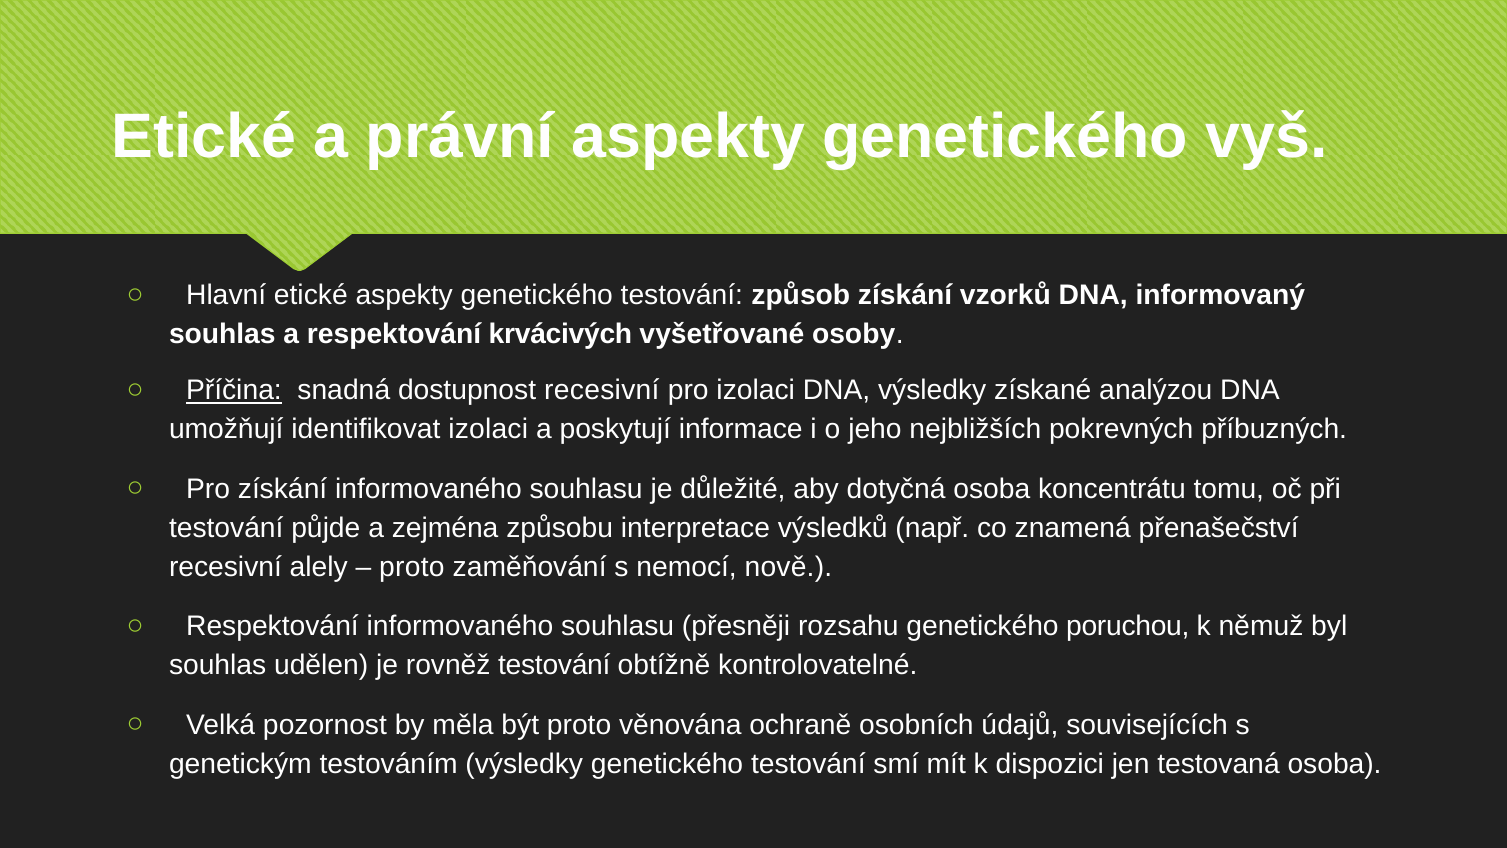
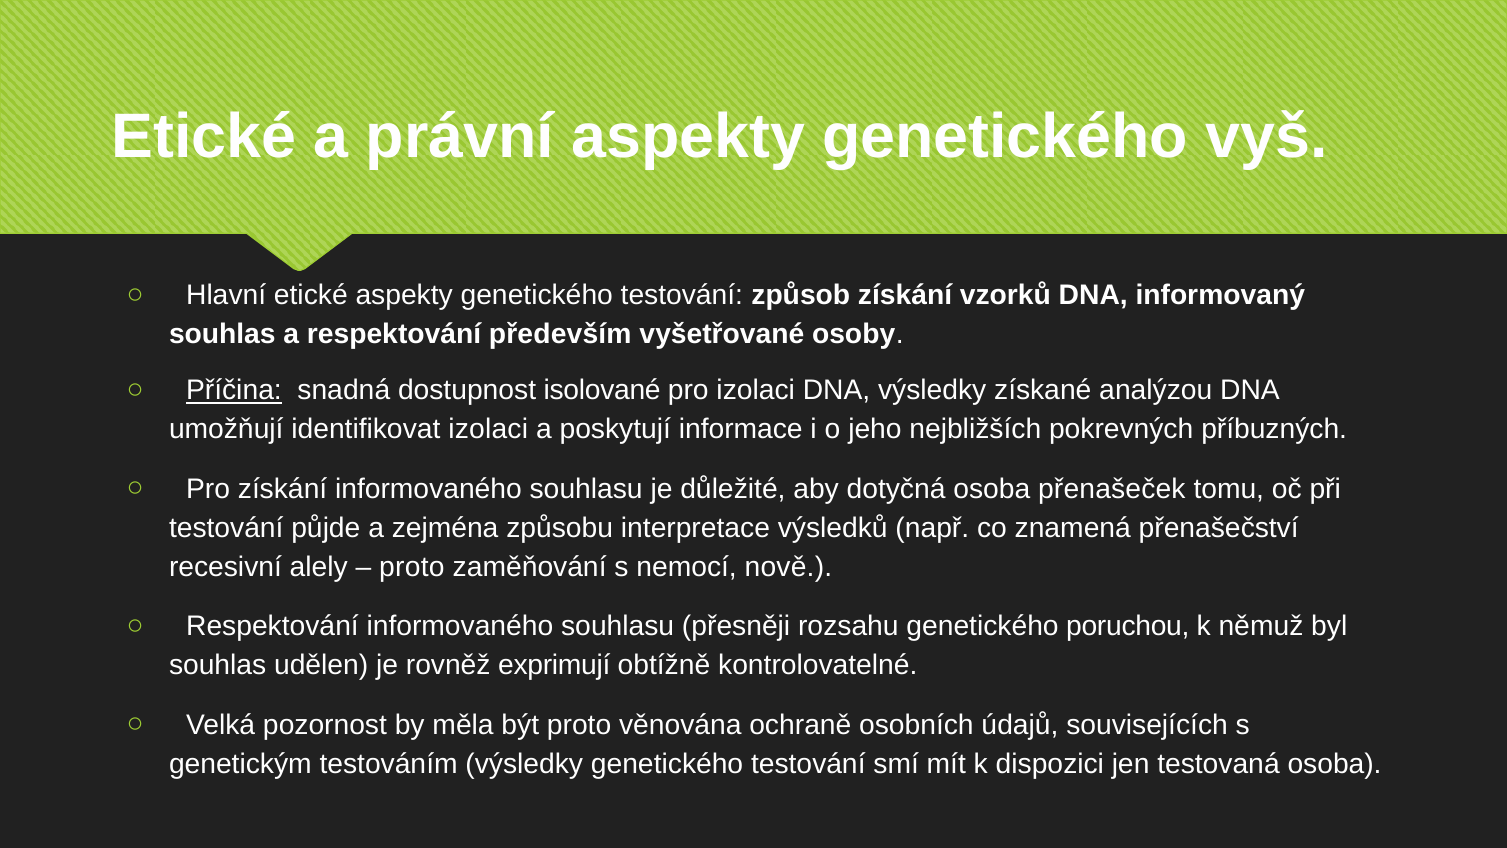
krvácivých: krvácivých -> především (560, 334)
dostupnost recesivní: recesivní -> isolované (602, 390)
koncentrátu: koncentrátu -> přenašeček (1112, 489)
rovněž testování: testování -> exprimují (554, 665)
